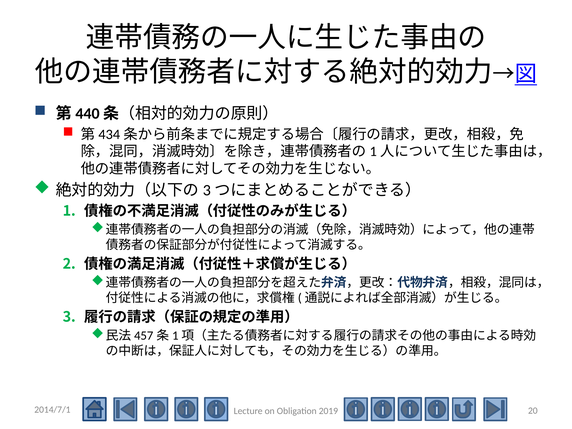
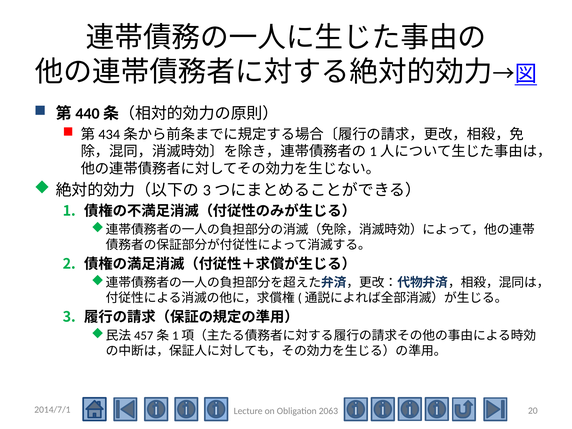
2019: 2019 -> 2063 (328, 411)
